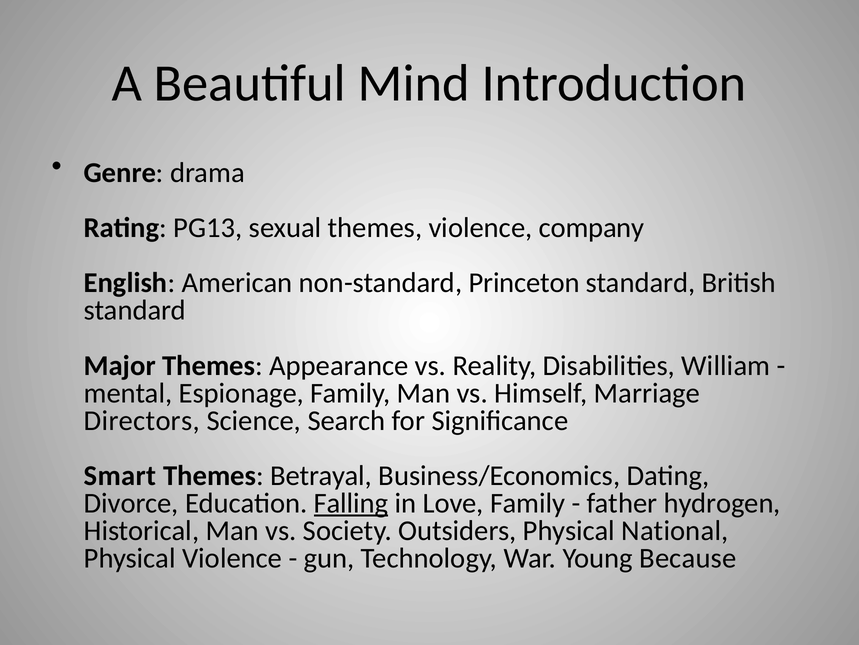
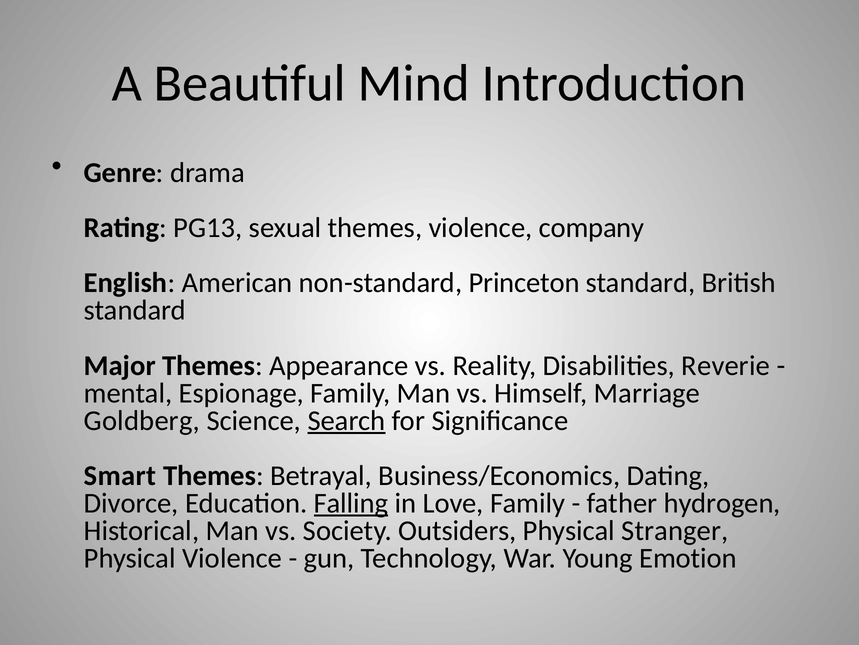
William: William -> Reverie (726, 365)
Directors: Directors -> Goldberg (142, 420)
Search underline: none -> present (347, 420)
National: National -> Stranger (675, 530)
Because: Because -> Emotion (688, 558)
